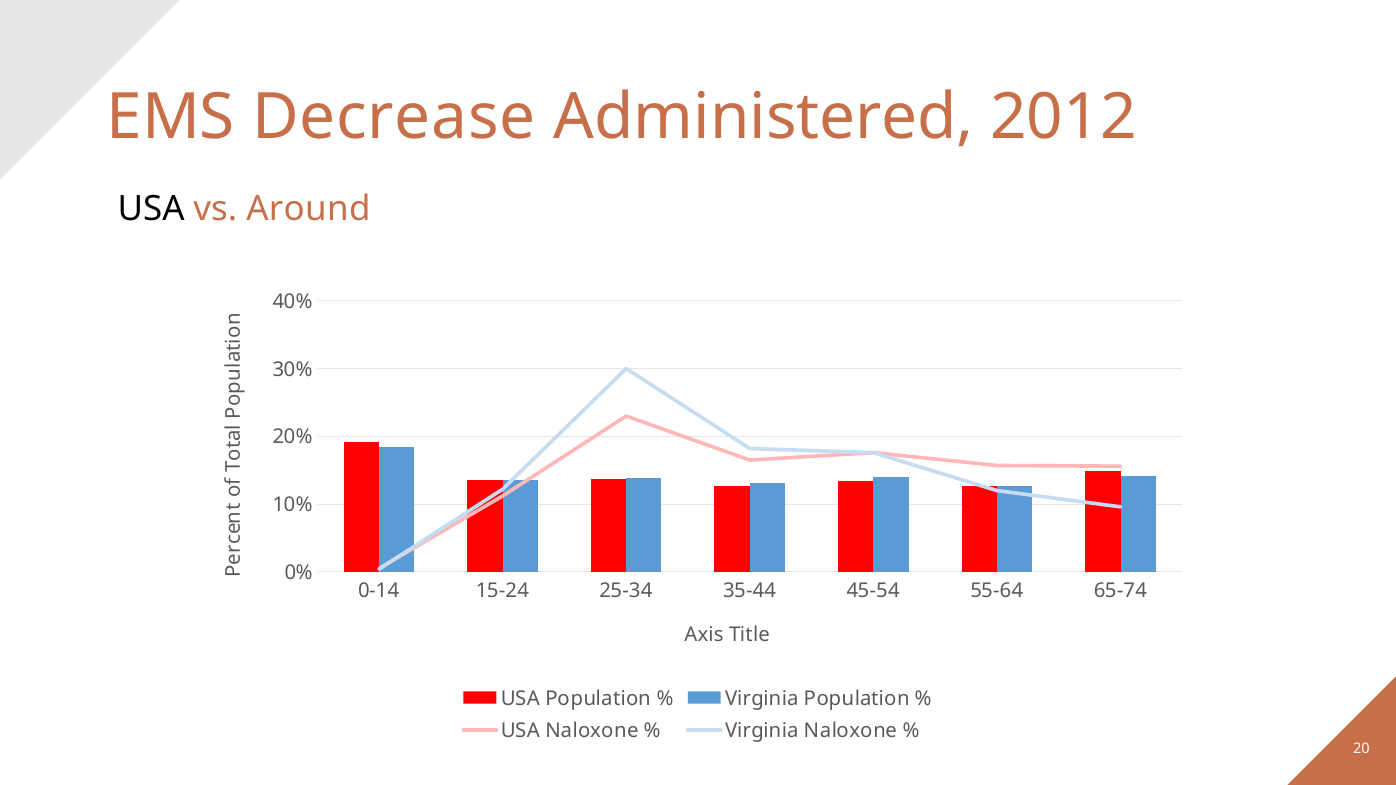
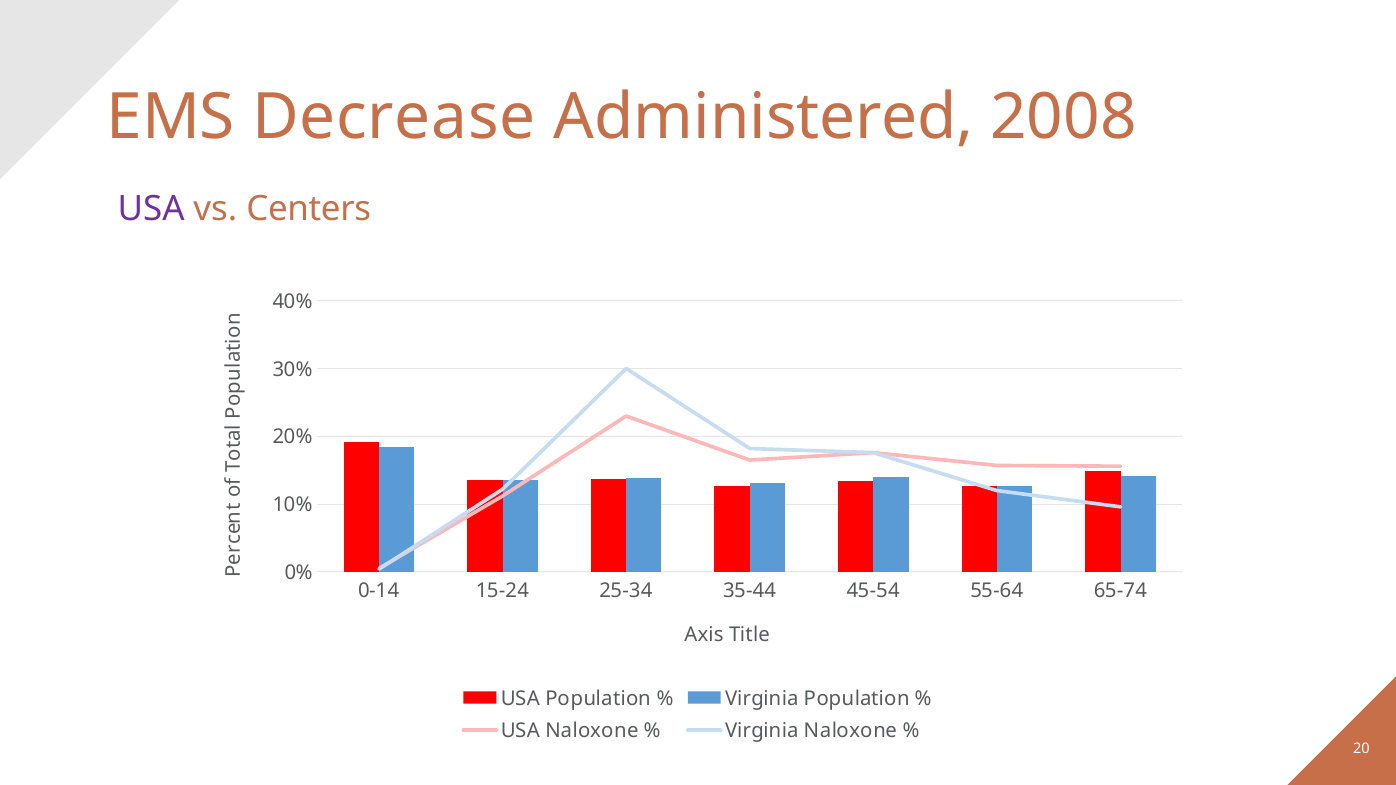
2012: 2012 -> 2008 (1064, 117)
USA colour: black -> purple (151, 209)
Around: Around -> Centers (309, 209)
